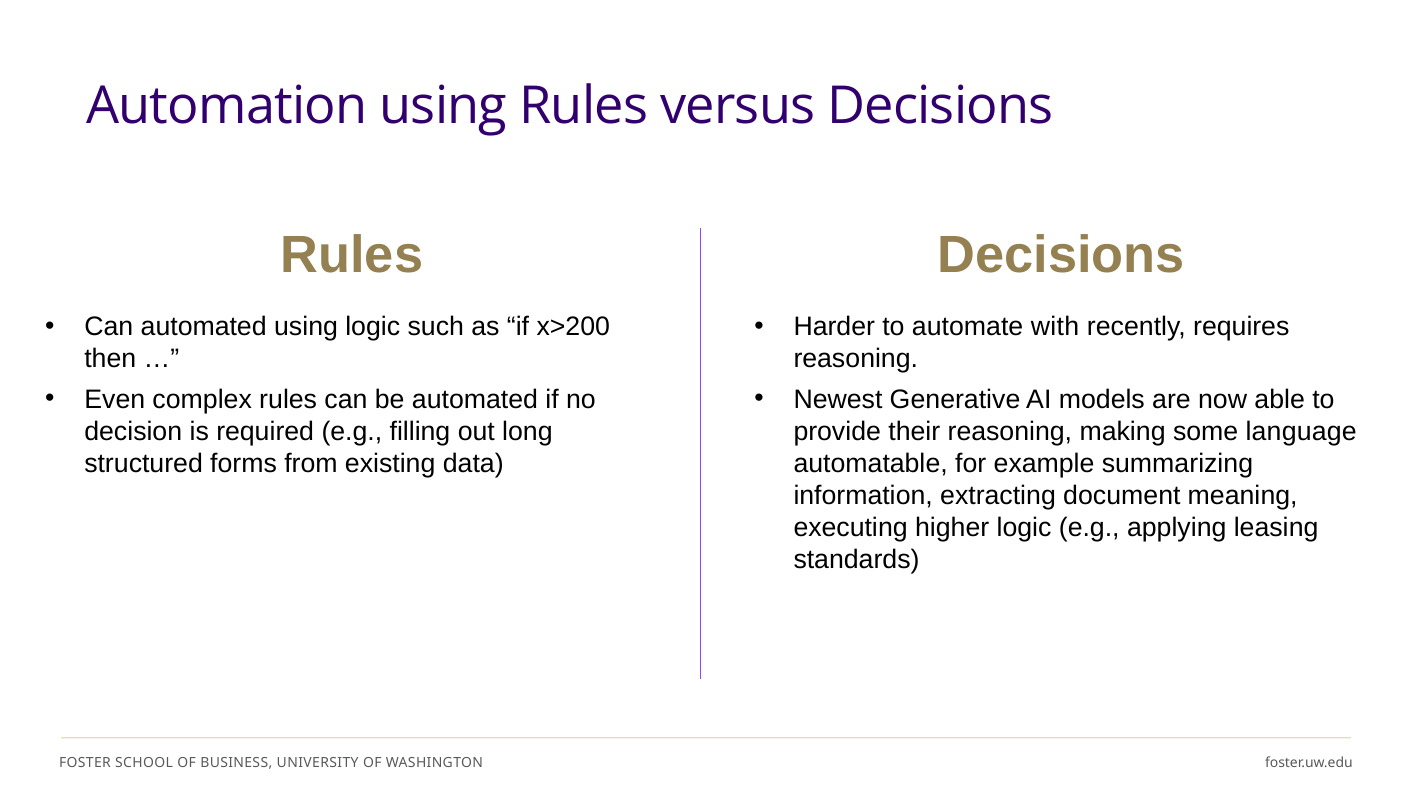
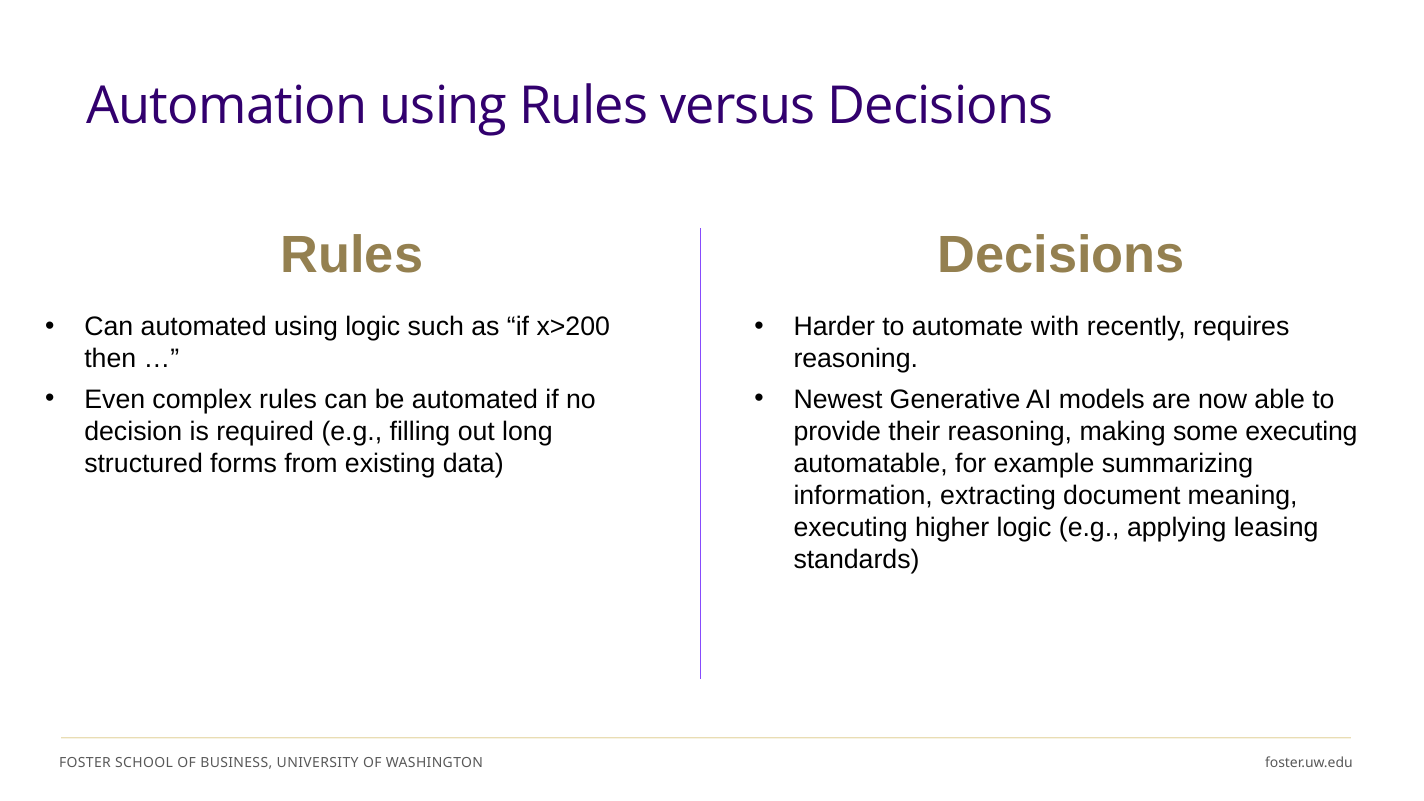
some language: language -> executing (1301, 432)
